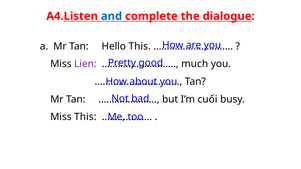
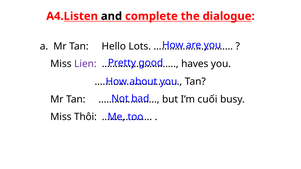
and colour: blue -> black (112, 16)
Hello This: This -> Lots (140, 46)
much: much -> haves (195, 64)
Miss This: This -> Thôi (85, 117)
